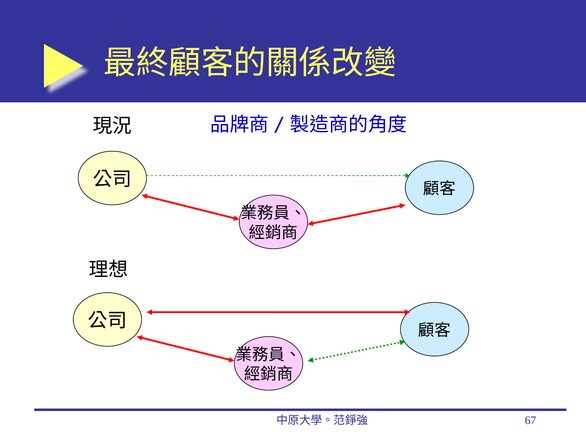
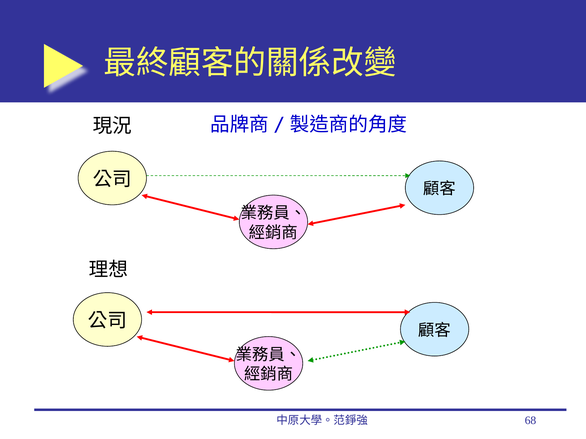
67: 67 -> 68 (530, 421)
